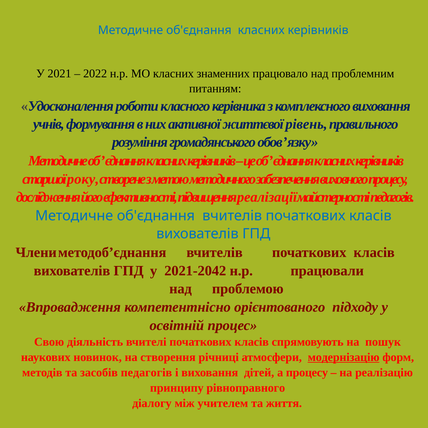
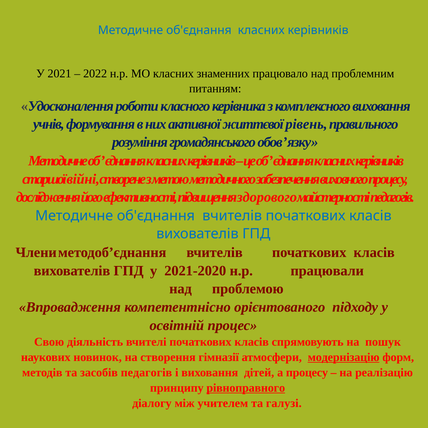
року: року -> війні (83, 179)
реалізації: реалізації -> здорового (267, 197)
2021-2042: 2021-2042 -> 2021-2020 (195, 271)
річниці: річниці -> гімназії (219, 357)
рівноправного underline: none -> present (246, 388)
життя: життя -> галузі (284, 403)
